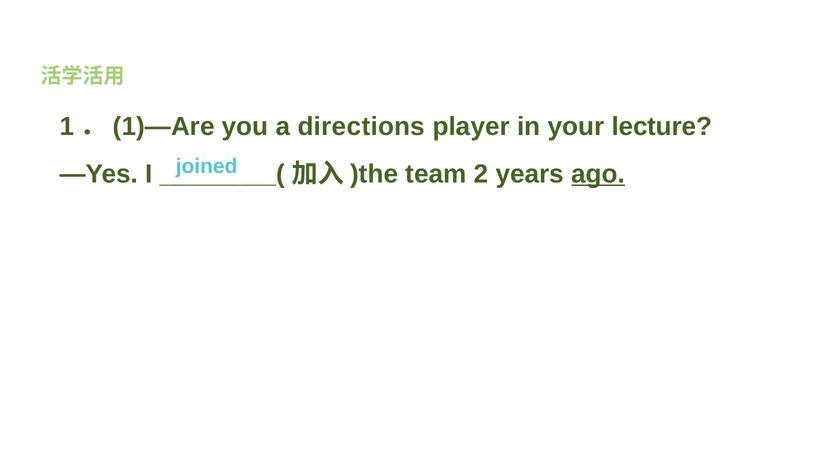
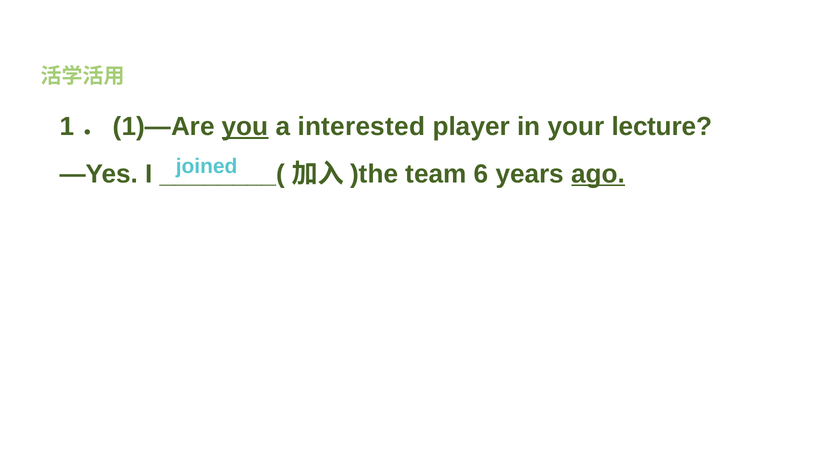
you underline: none -> present (245, 127)
directions: directions -> interested (361, 127)
2: 2 -> 6 (481, 174)
